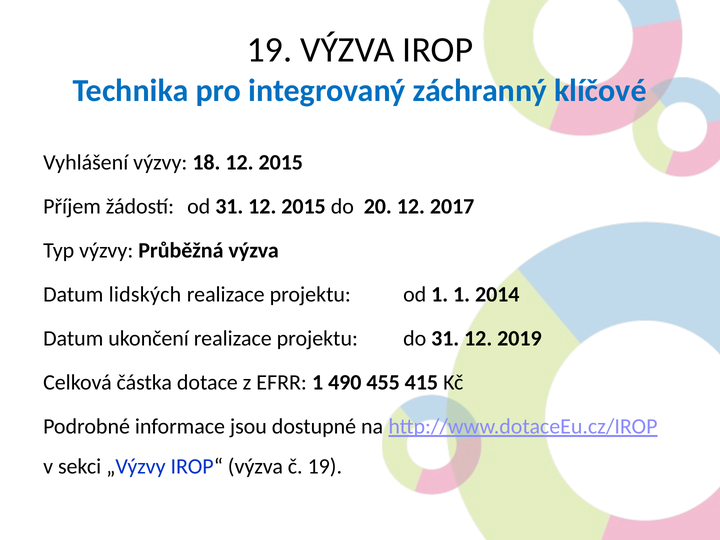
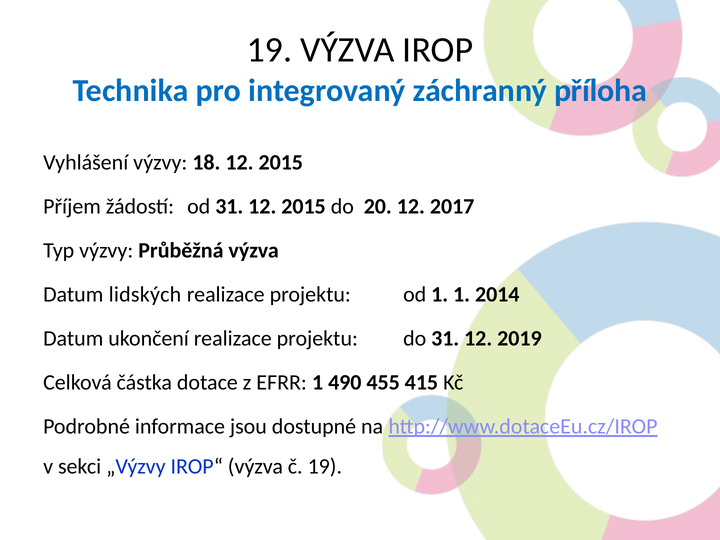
klíčové: klíčové -> příloha (600, 90)
